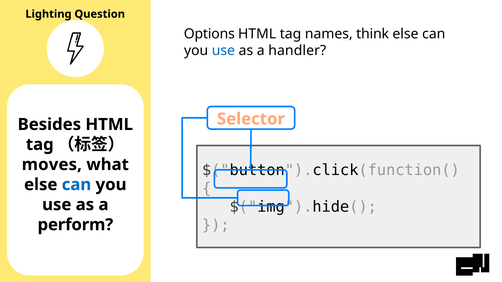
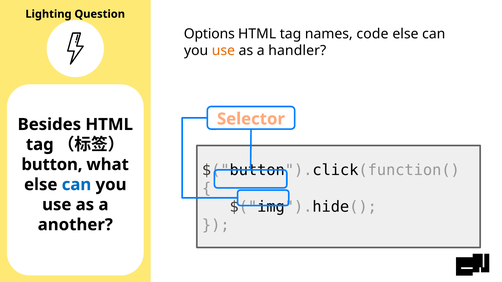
think: think -> code (372, 34)
use colour: blue -> orange (223, 51)
moves: moves -> button (52, 165)
perform: perform -> another (75, 225)
